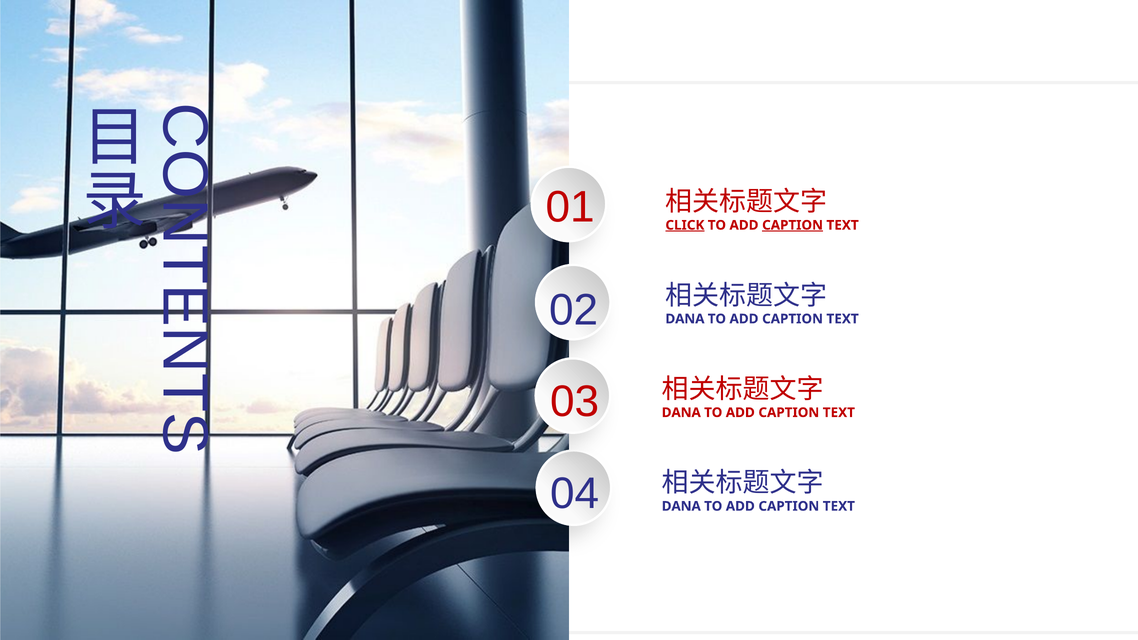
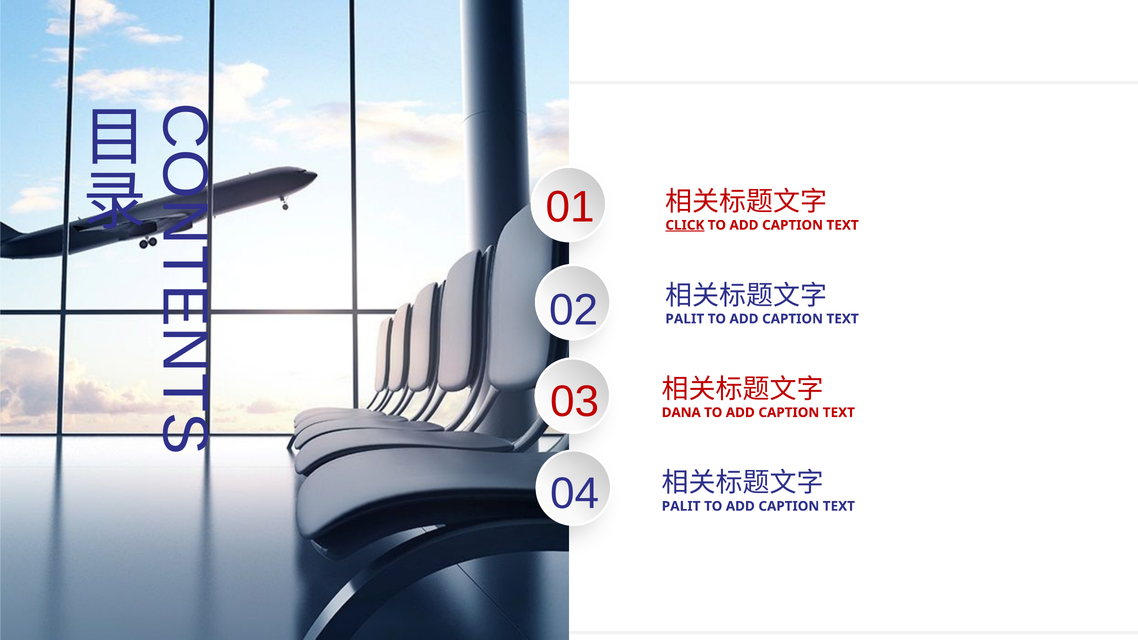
CAPTION underline: present -> none (793, 225)
DANA: DANA -> PALIT (685, 319)
DANA: DANA -> PALIT (681, 506)
